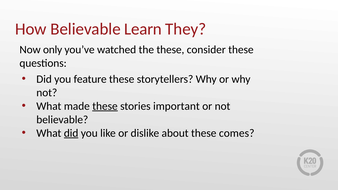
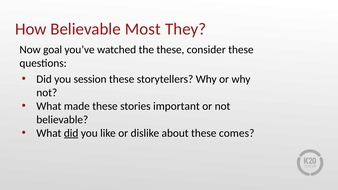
Learn: Learn -> Most (143, 29)
only: only -> goal (53, 50)
feature: feature -> session (90, 79)
these underline: present -> none (105, 106)
